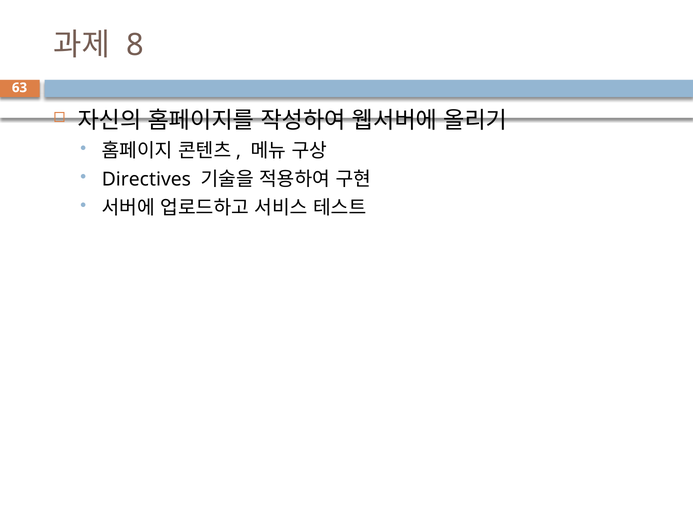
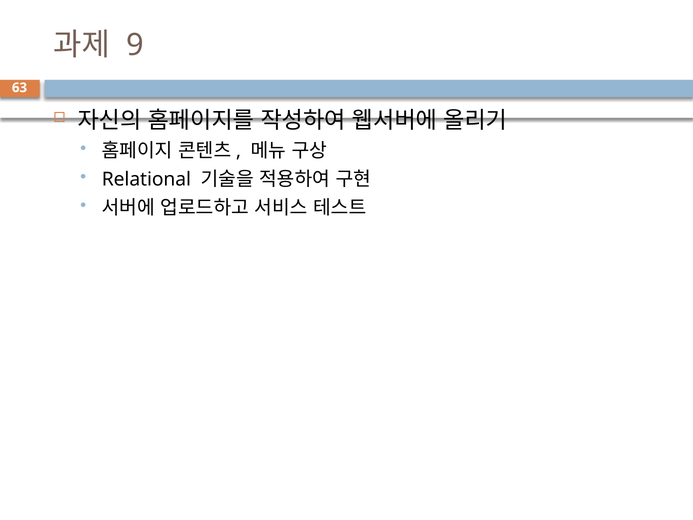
8: 8 -> 9 (135, 45)
Directives: Directives -> Relational (146, 179)
